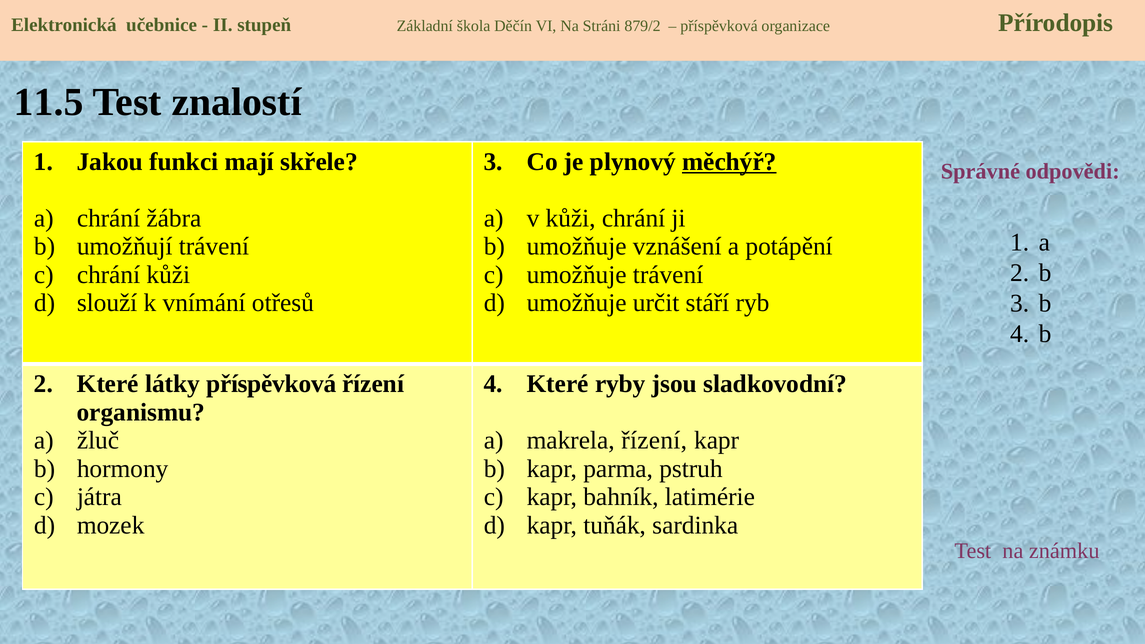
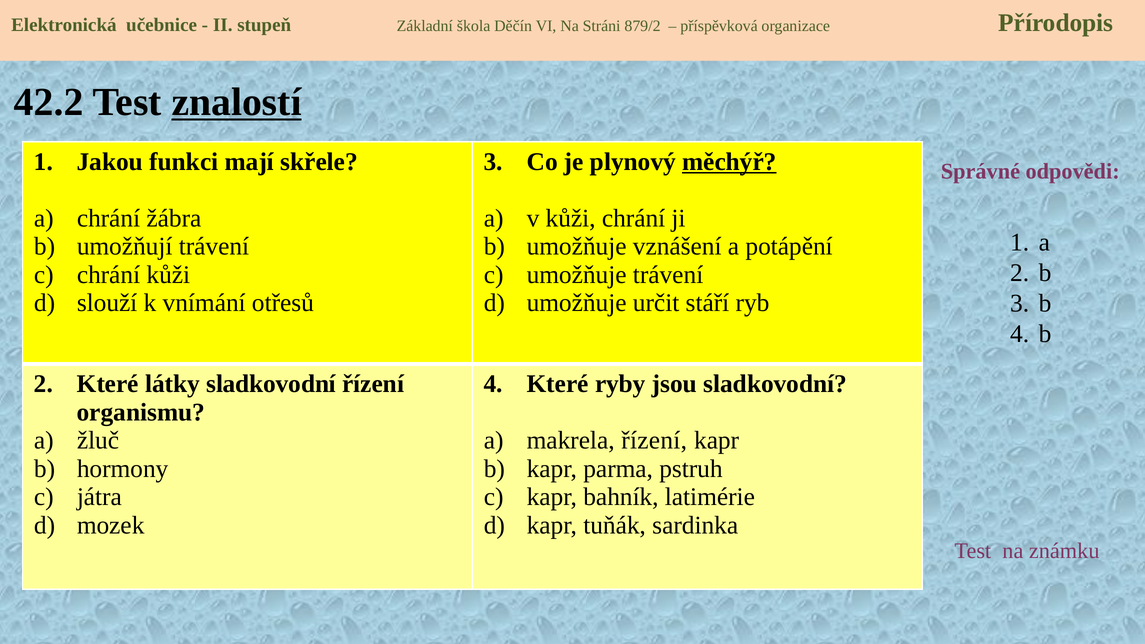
11.5: 11.5 -> 42.2 (49, 102)
znalostí underline: none -> present (237, 102)
látky příspěvková: příspěvková -> sladkovodní (271, 384)
